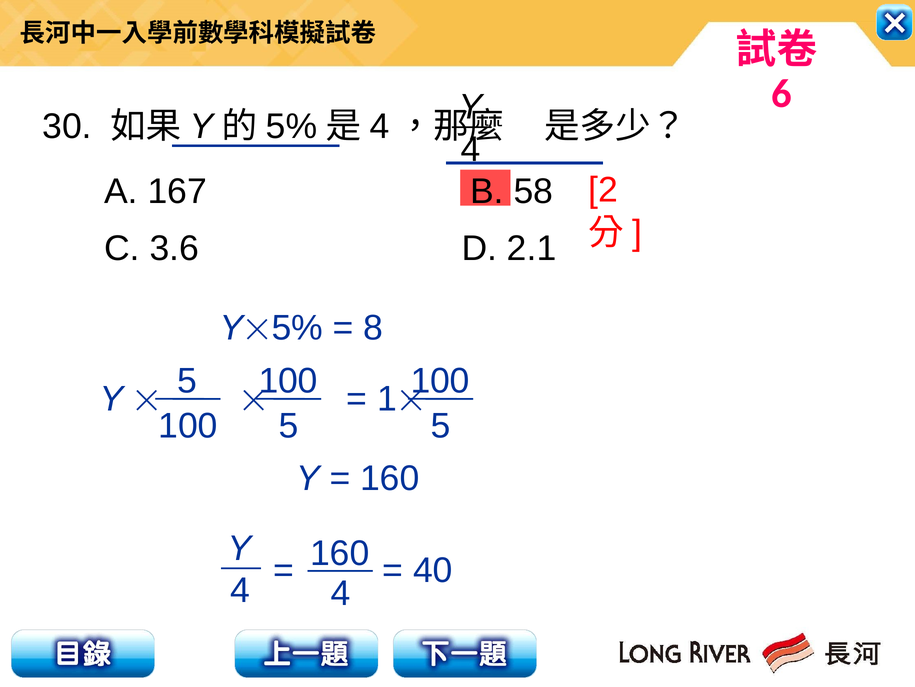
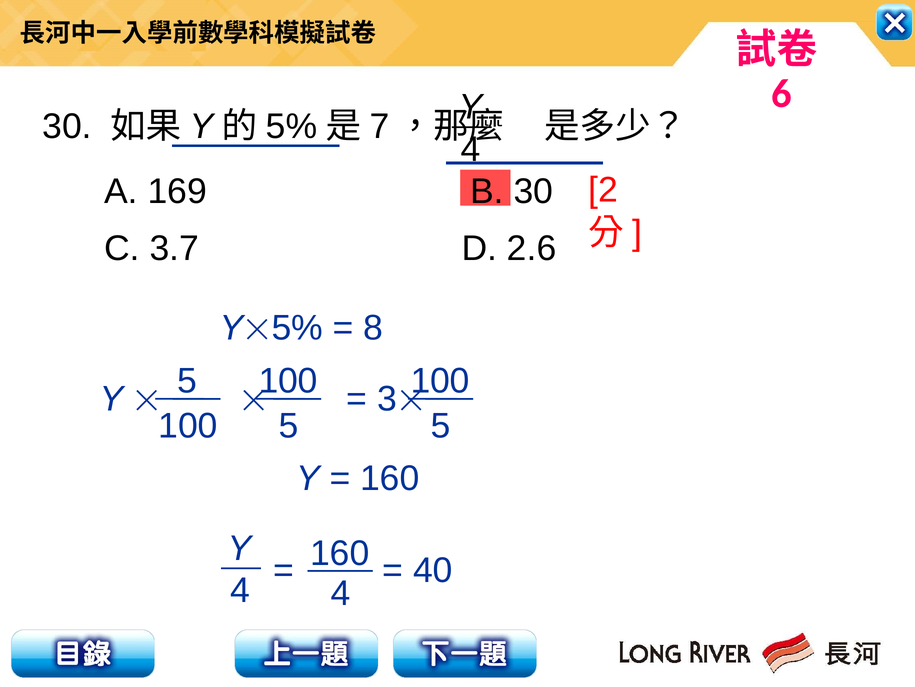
4: 4 -> 7 (380, 126)
167: 167 -> 169 (177, 191)
B 58: 58 -> 30 (533, 191)
3.6: 3.6 -> 3.7 (174, 248)
2.1: 2.1 -> 2.6 (532, 248)
1: 1 -> 3 (387, 398)
